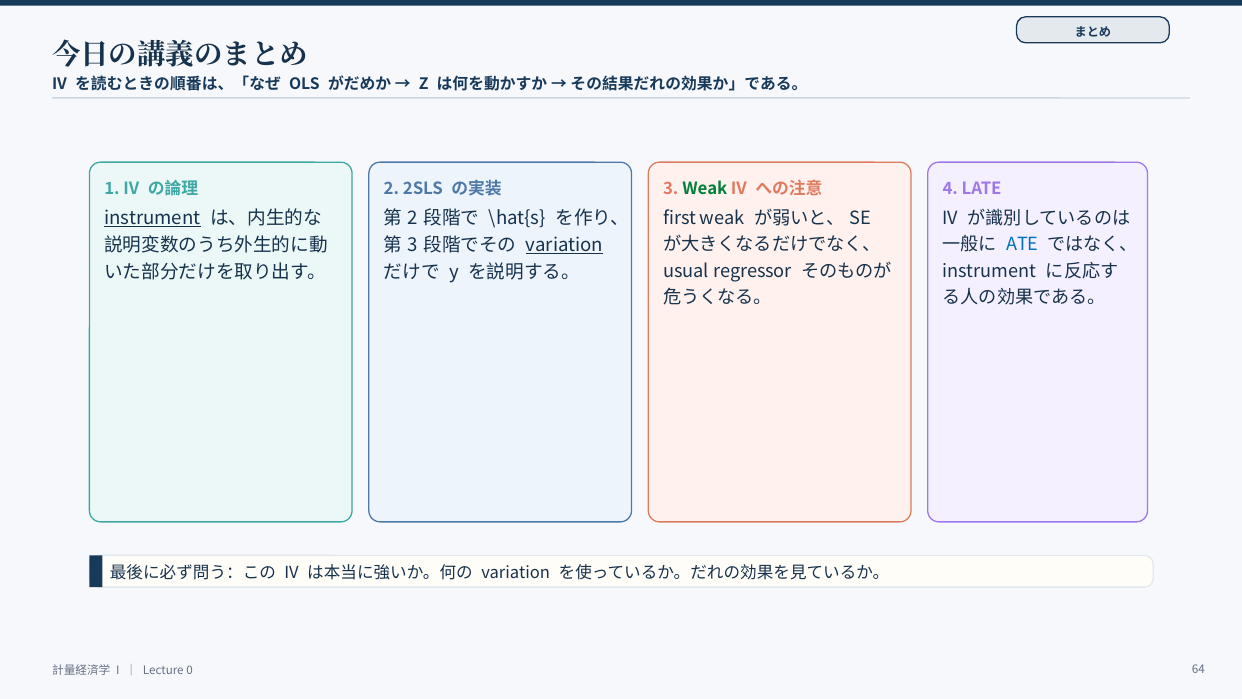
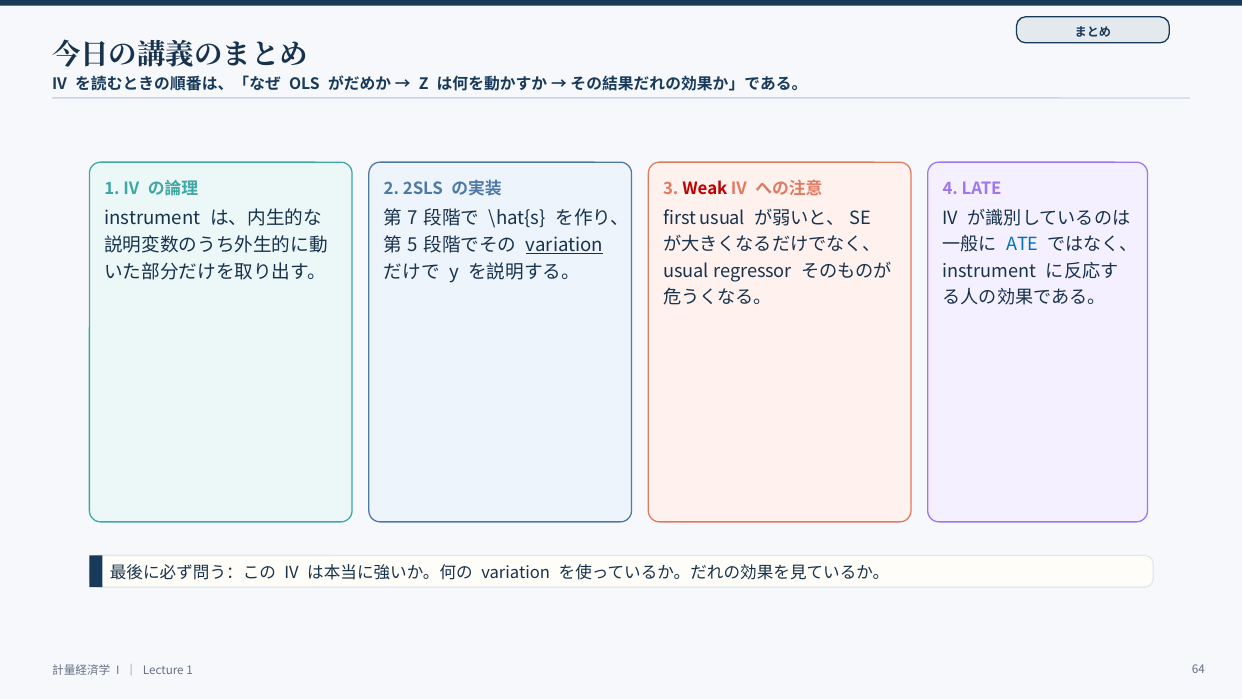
Weak colour: green -> red (705, 189)
first weak: weak -> usual (722, 218)
instrument underline: present -> none (152, 218)
2: 2 -> 7 (413, 218)
3: 3 -> 5 (413, 246)
Lecture 0: 0 -> 1 (190, 670)
